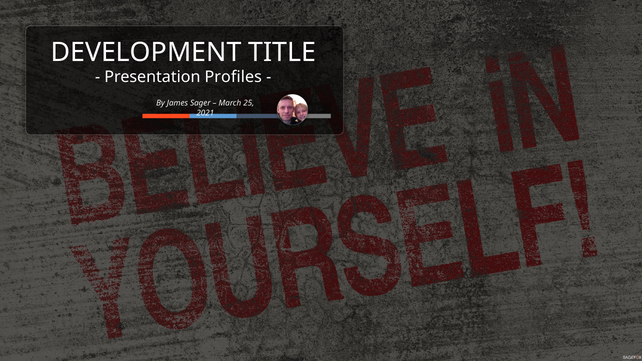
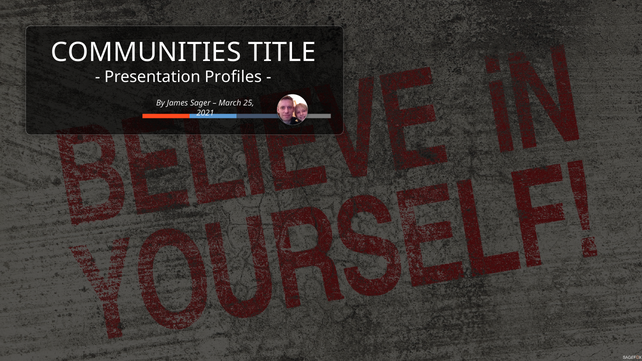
DEVELOPMENT: DEVELOPMENT -> COMMUNITIES (146, 52)
